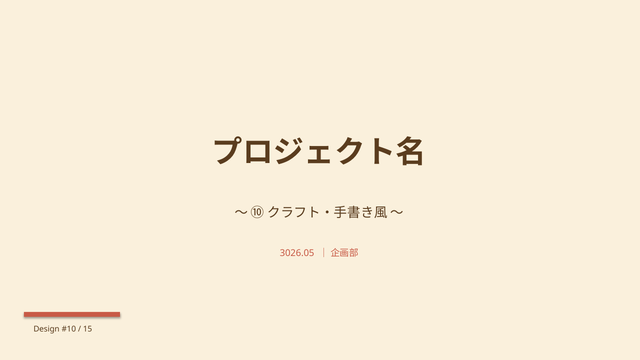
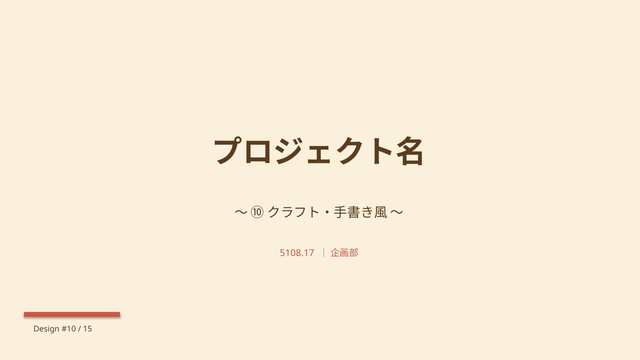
3026.05: 3026.05 -> 5108.17 (297, 253)
